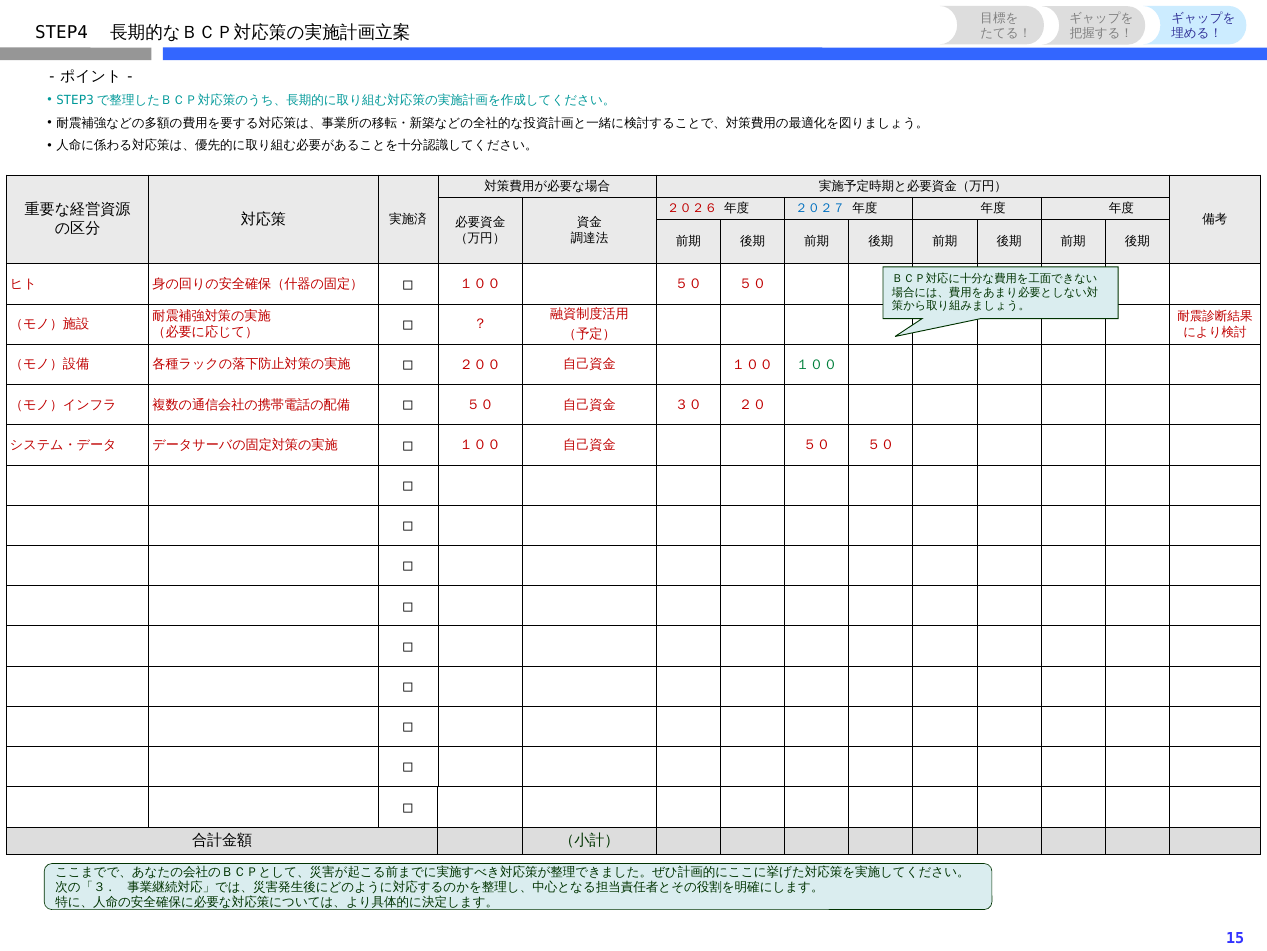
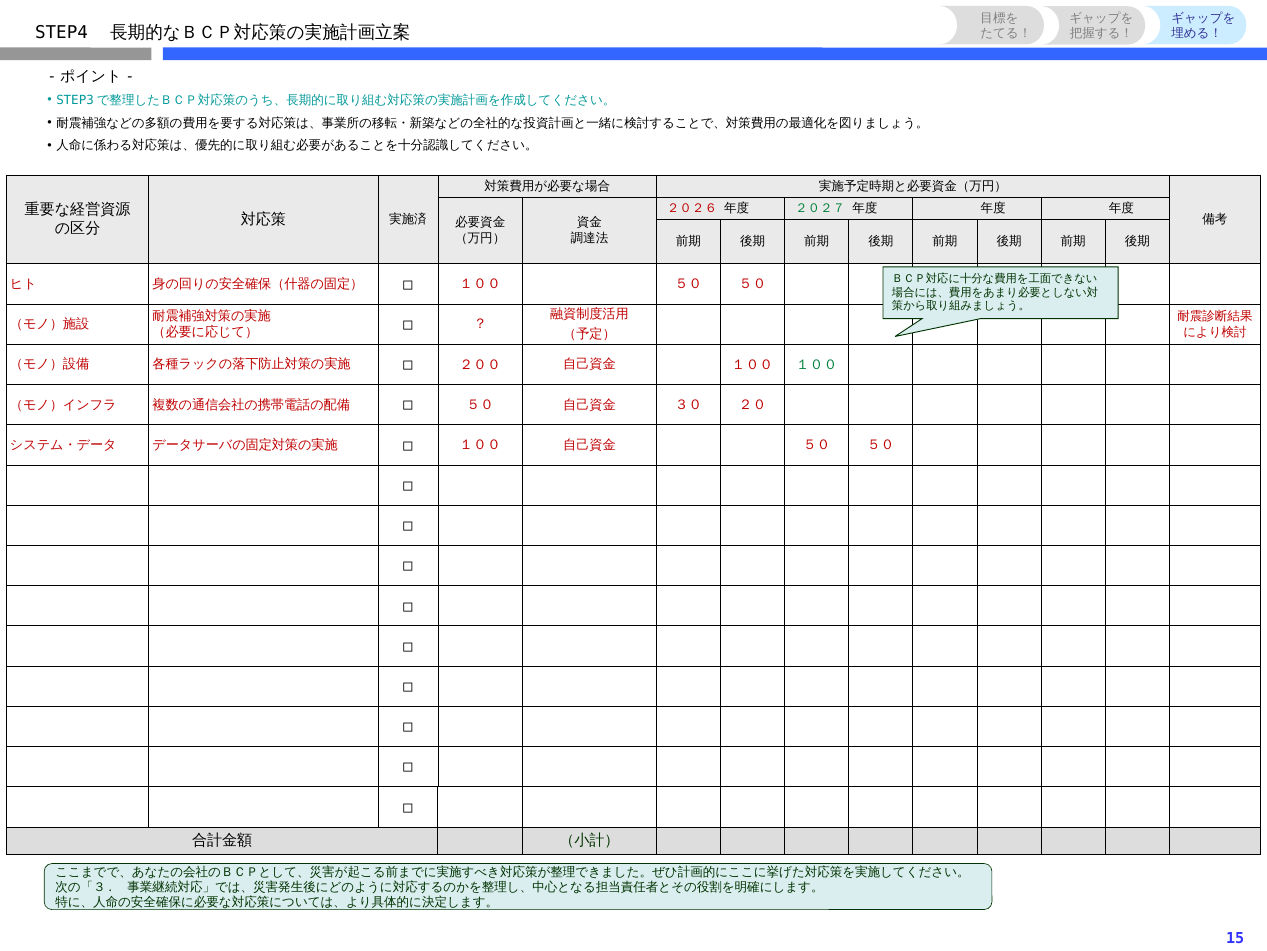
２０２７ colour: blue -> green (820, 209)
